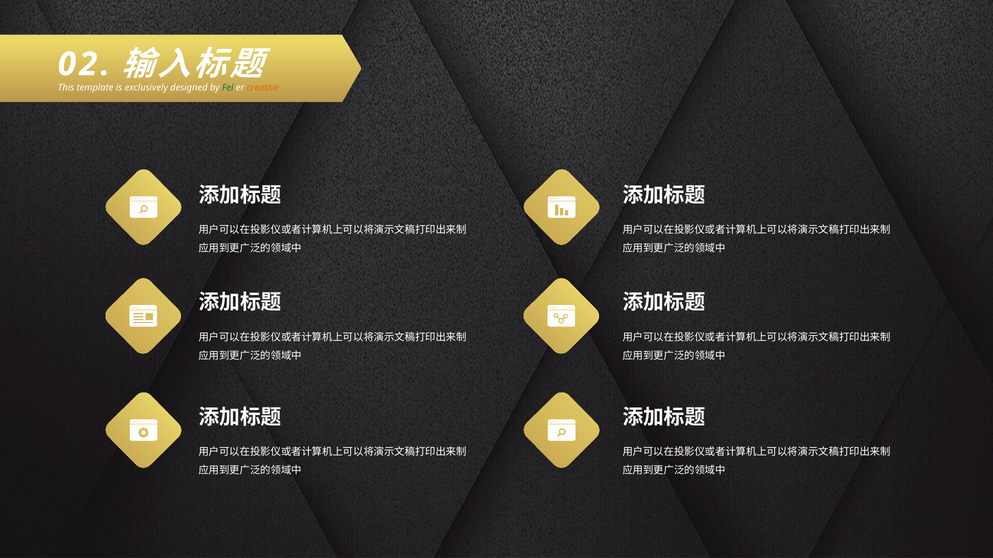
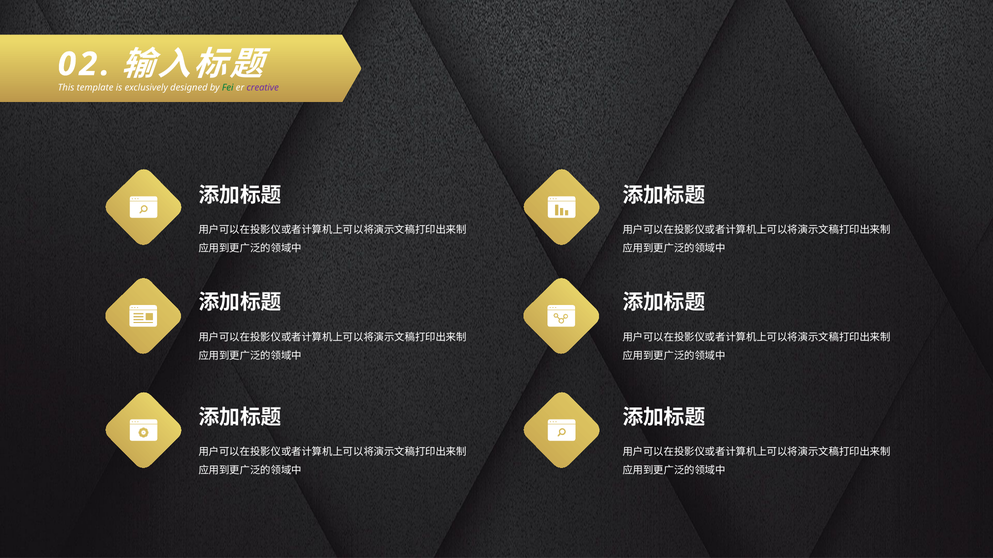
creative colour: orange -> purple (263, 88)
